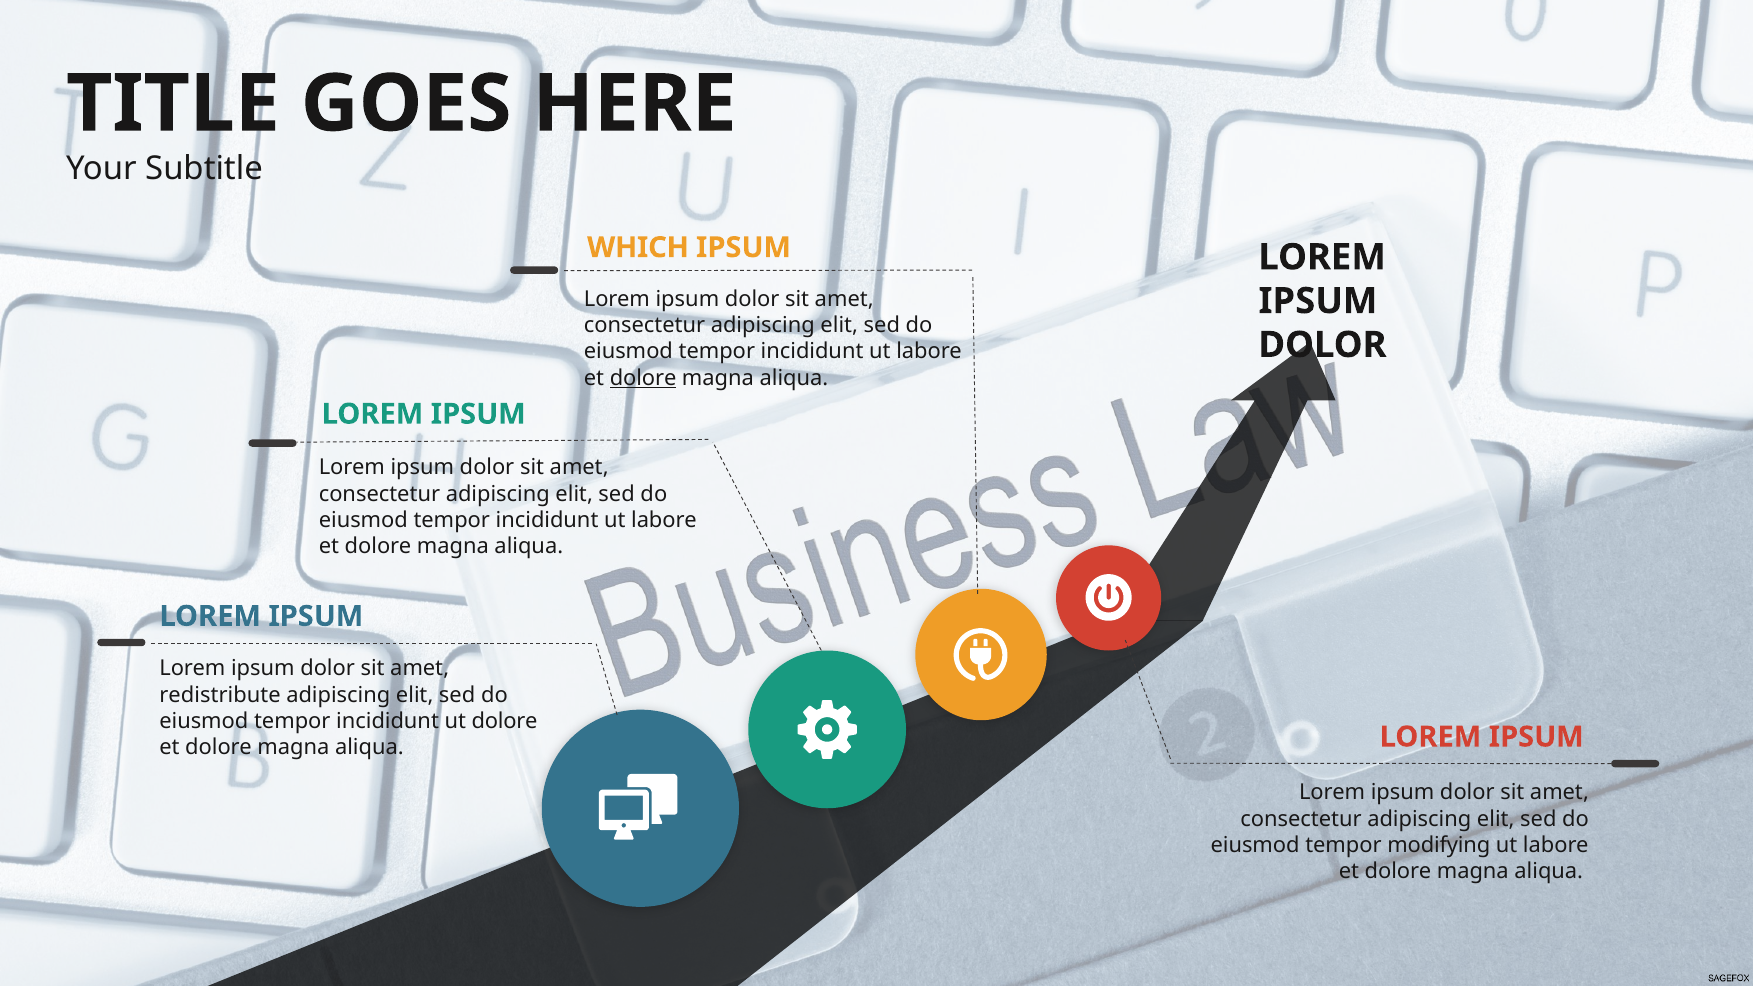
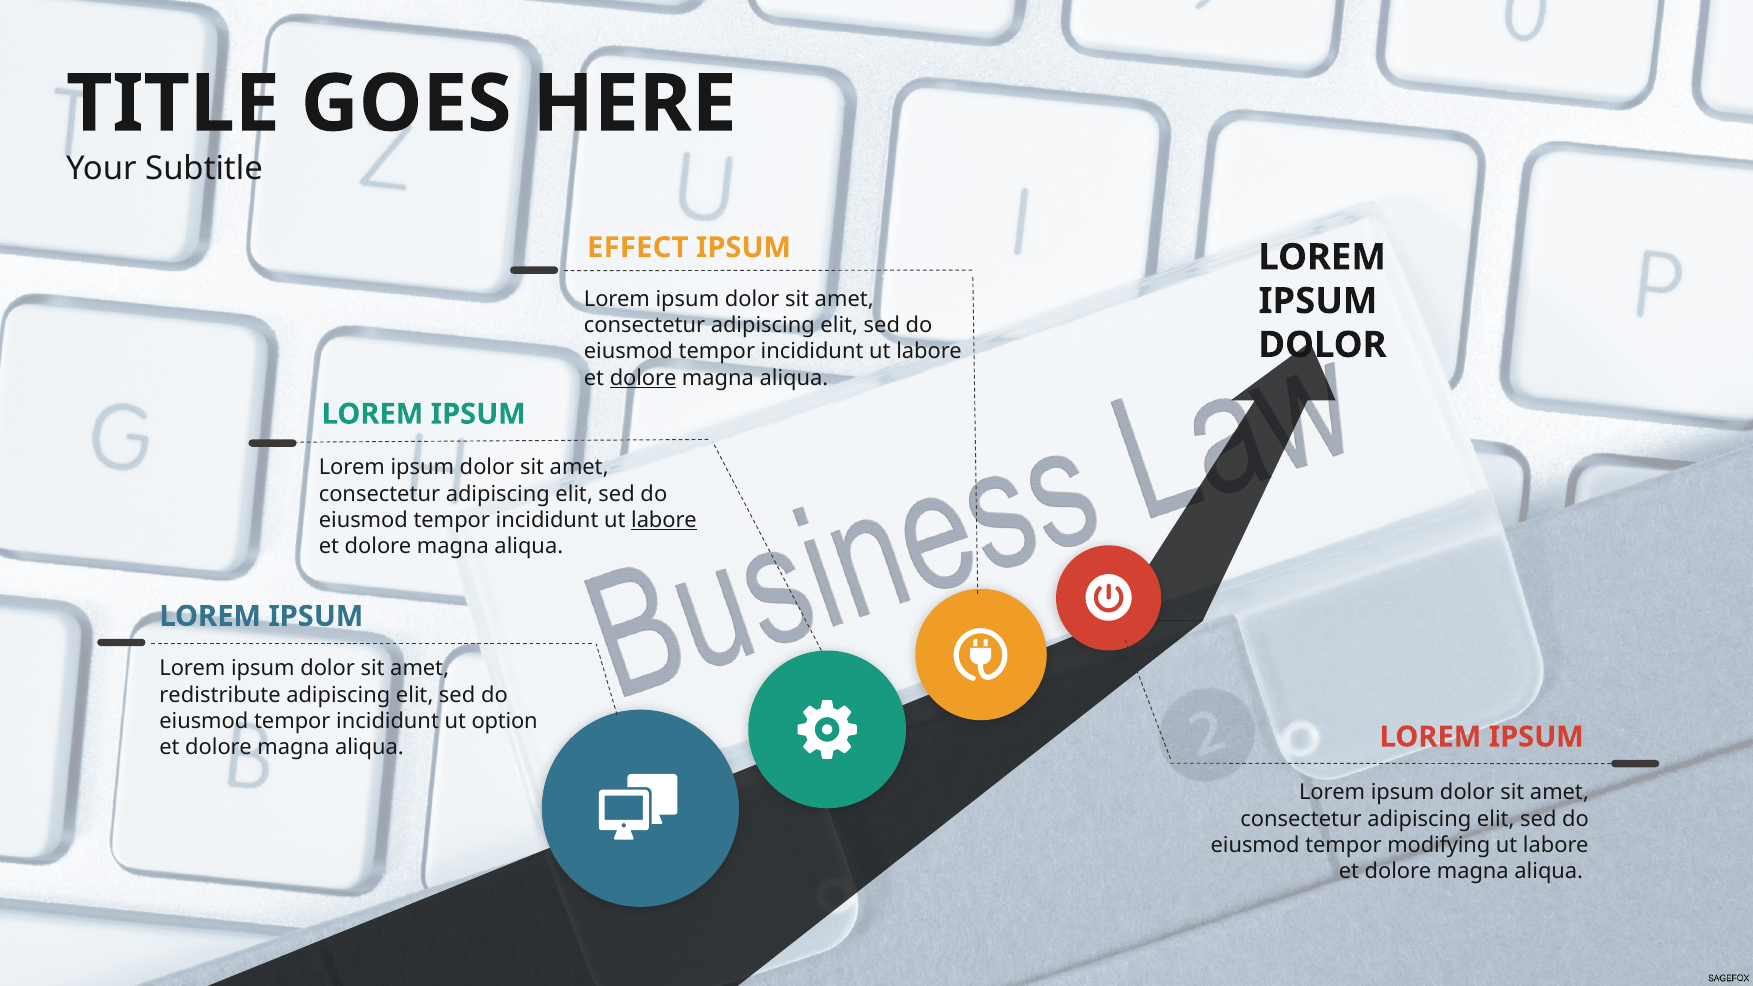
WHICH: WHICH -> EFFECT (638, 248)
labore underline: none -> present (664, 520)
ut dolore: dolore -> option (505, 721)
